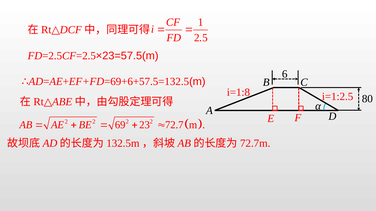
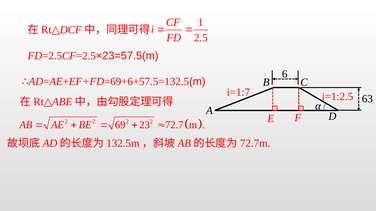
i=1:8: i=1:8 -> i=1:7 (238, 93)
80: 80 -> 63 (367, 99)
